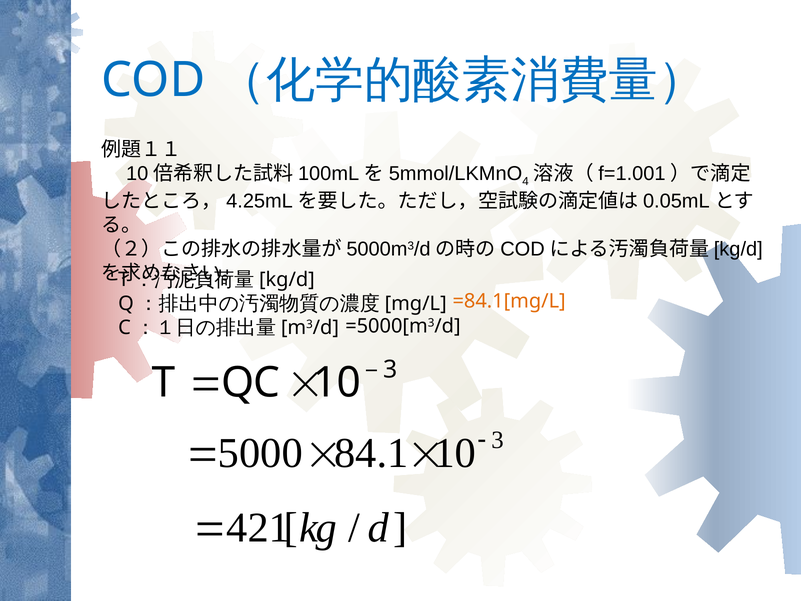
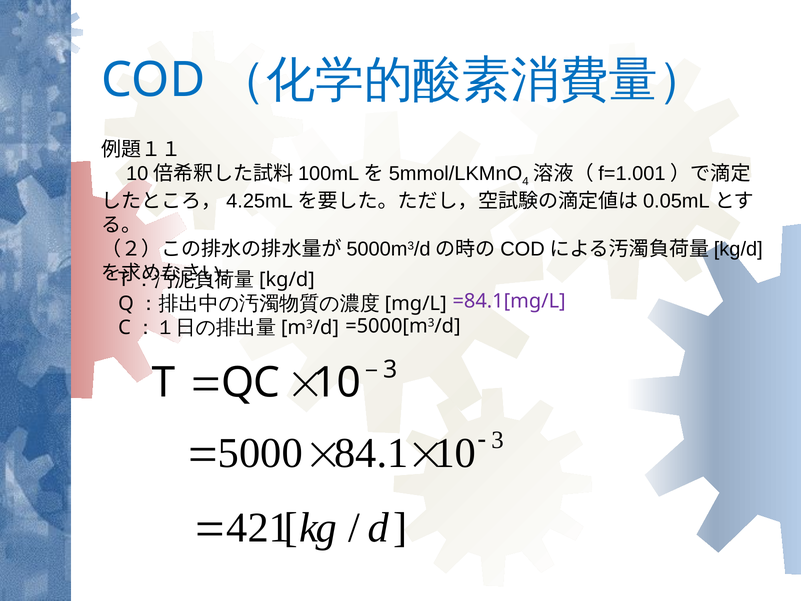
=84.1[mg/L colour: orange -> purple (509, 301)
